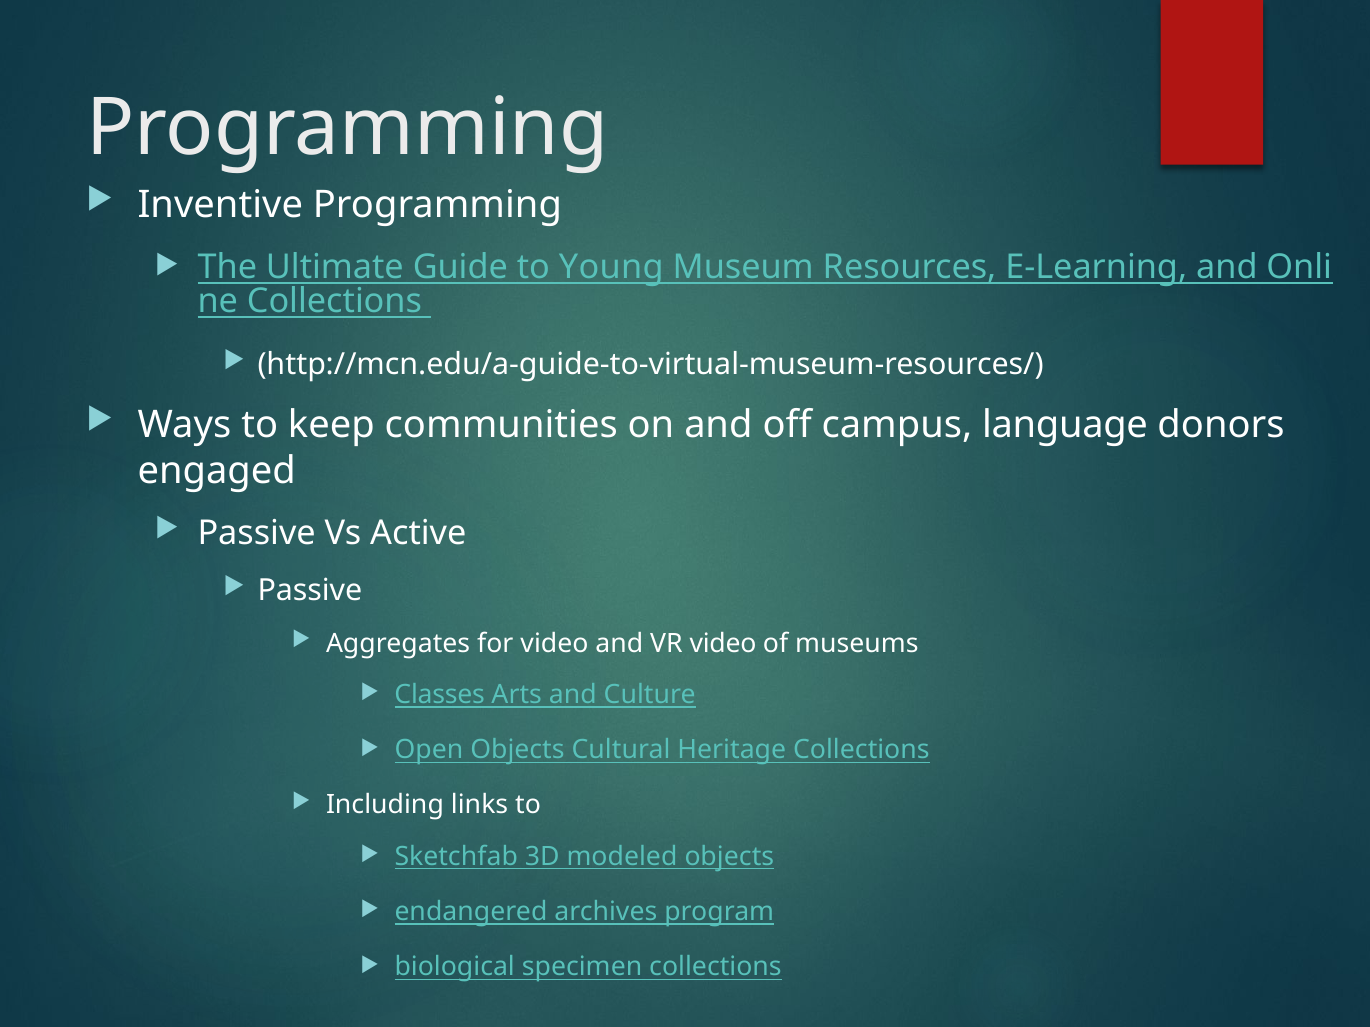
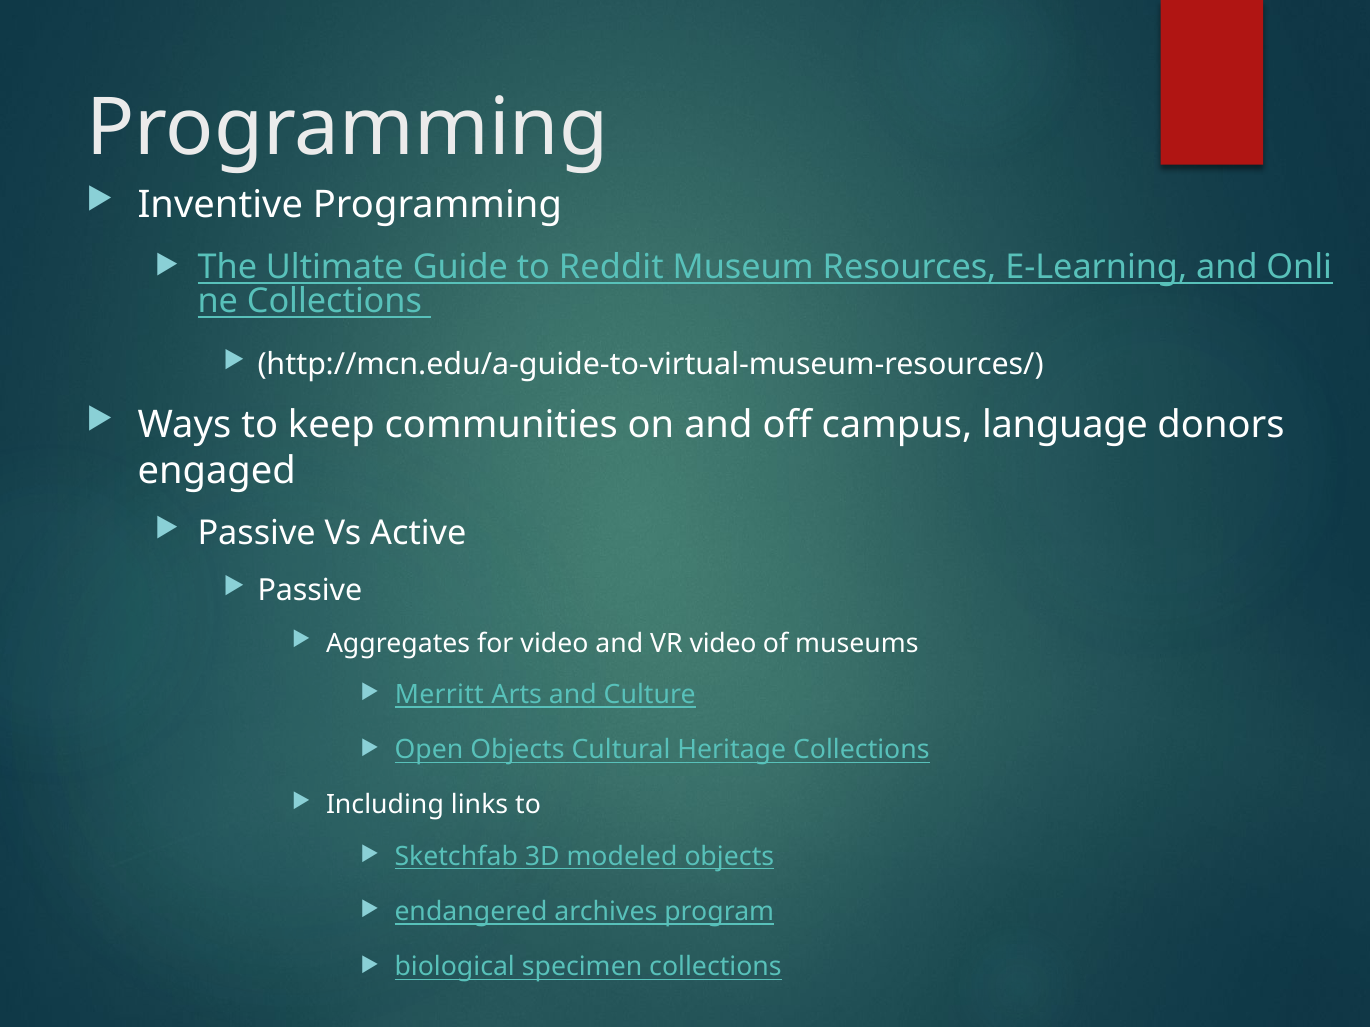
Young: Young -> Reddit (611, 267)
Classes: Classes -> Merritt (439, 695)
